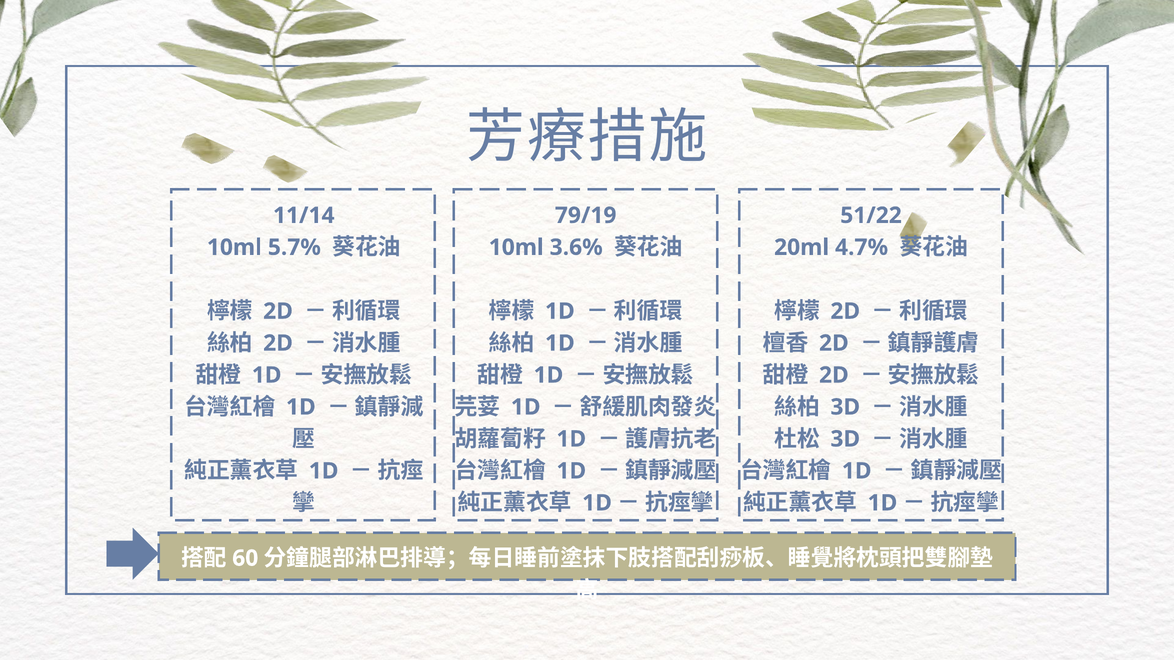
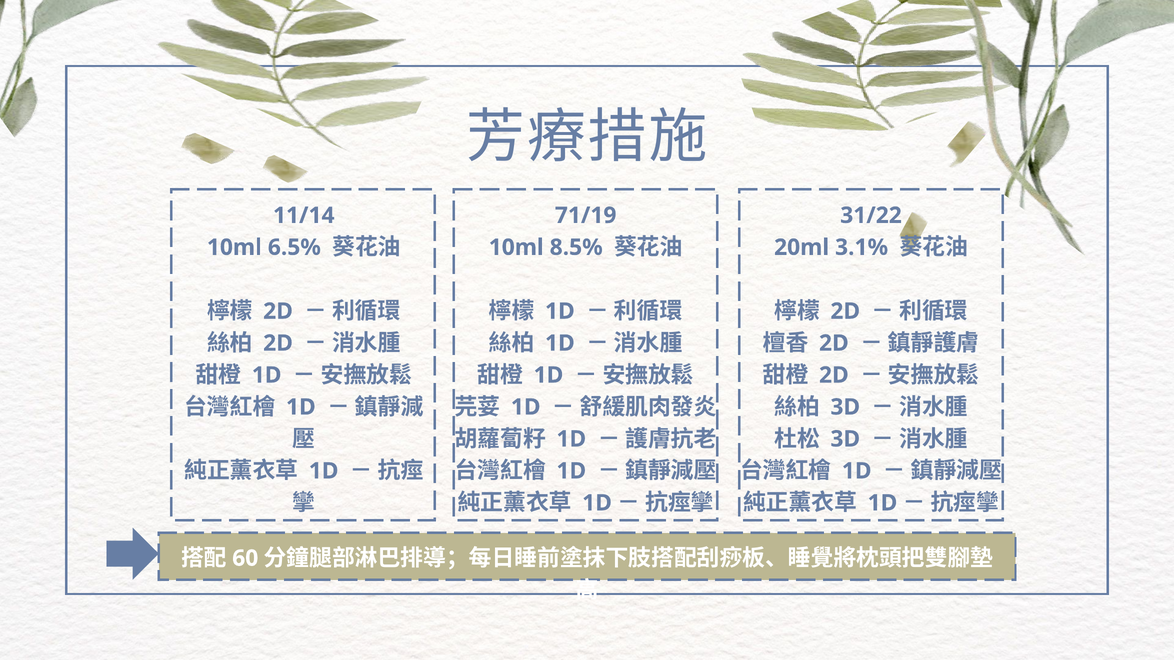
79/19: 79/19 -> 71/19 (586, 216)
51/22: 51/22 -> 31/22 (871, 216)
5.7%: 5.7% -> 6.5% (294, 247)
3.6%: 3.6% -> 8.5% (576, 247)
4.7%: 4.7% -> 3.1% (862, 247)
